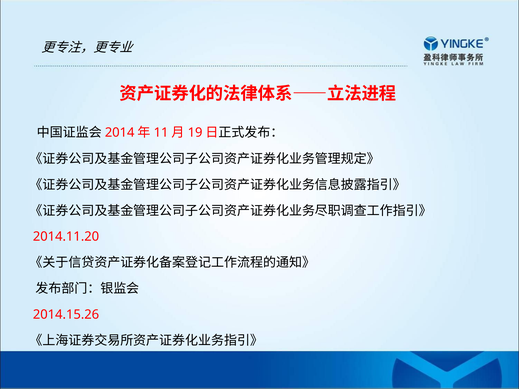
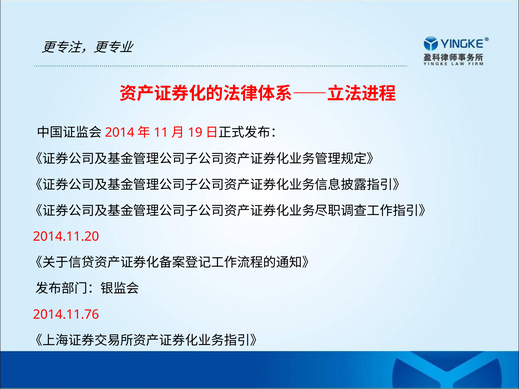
2014.15.26: 2014.15.26 -> 2014.11.76 (66, 315)
